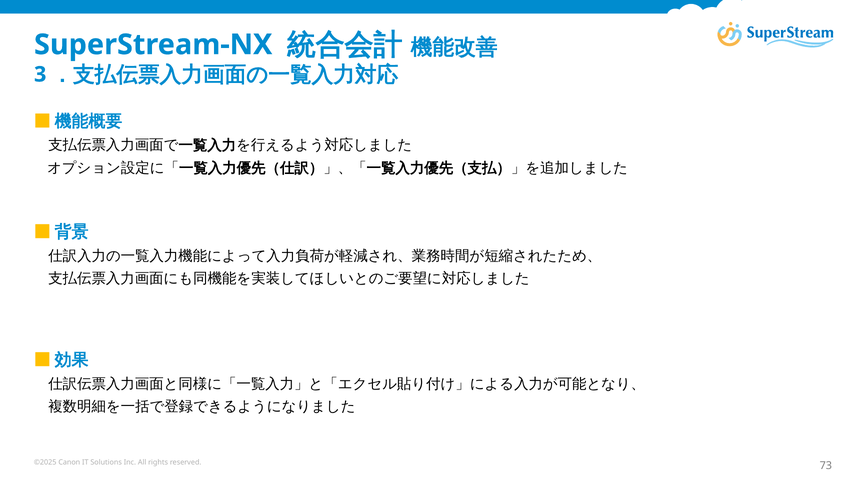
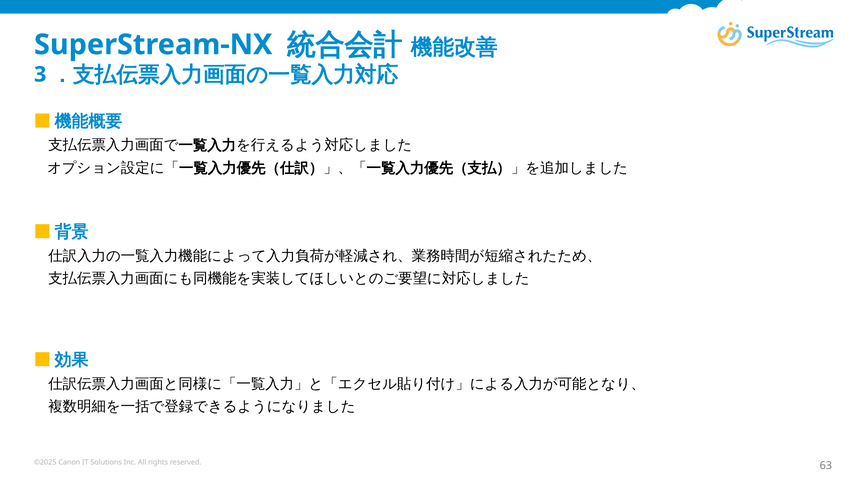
73: 73 -> 63 (826, 466)
